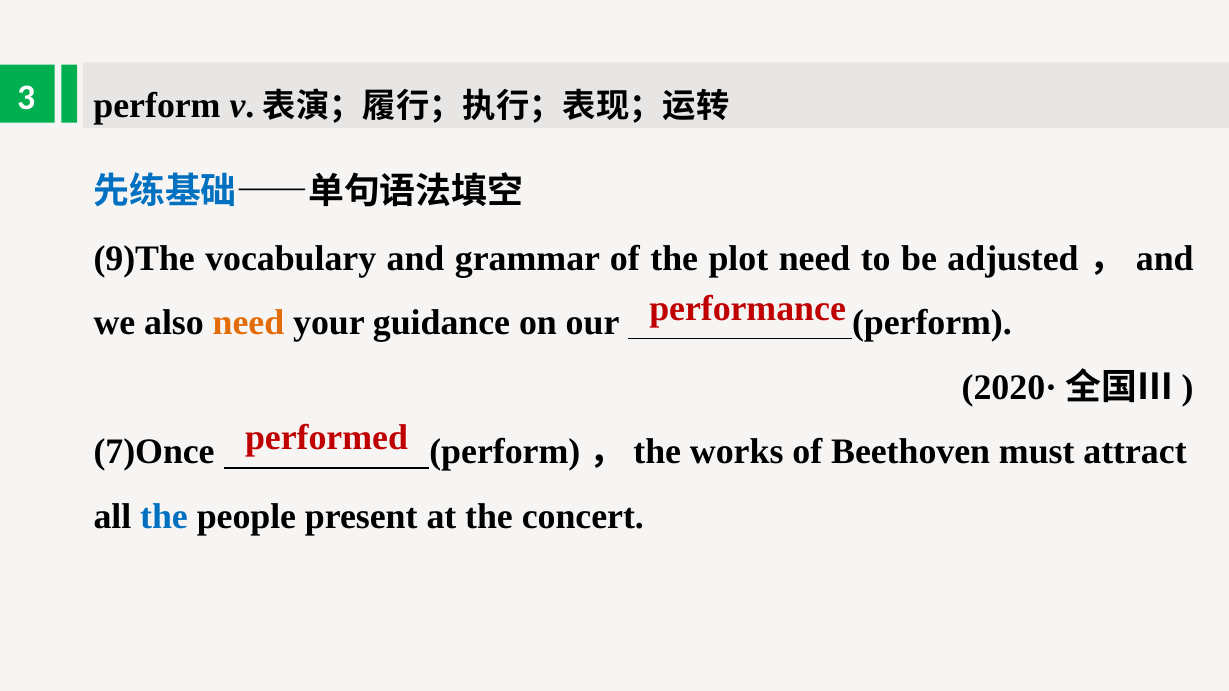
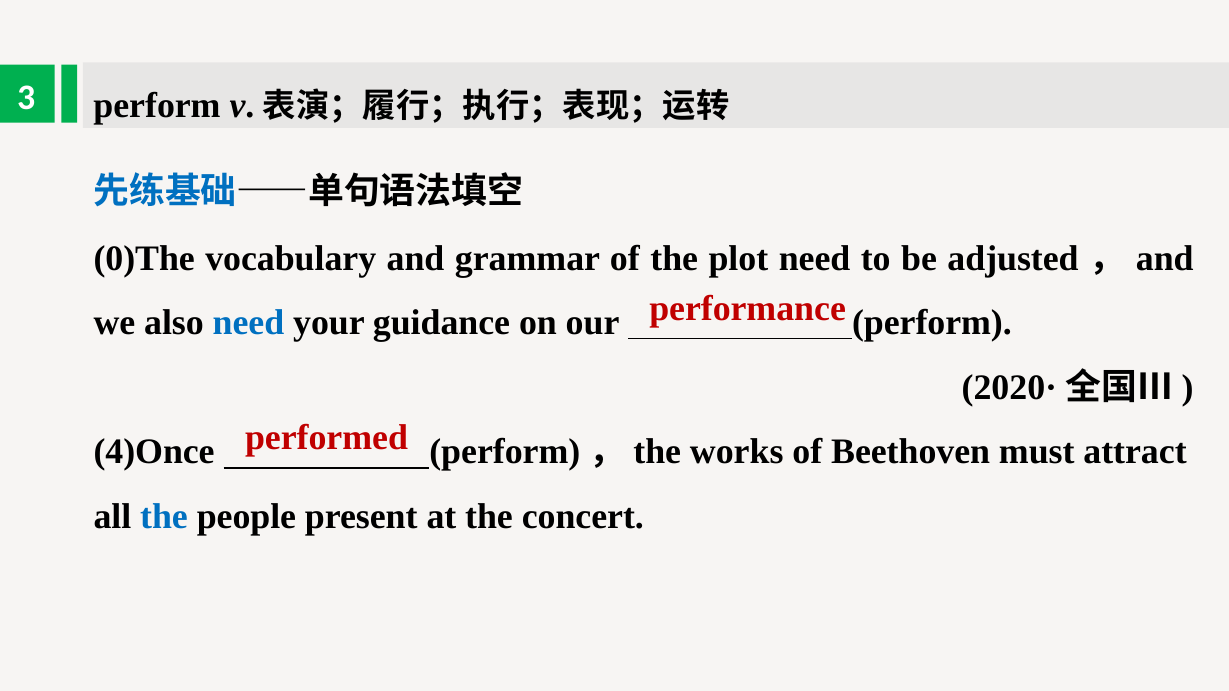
9)The: 9)The -> 0)The (144, 258)
need colour: orange -> blue (248, 323)
7)Once: 7)Once -> 4)Once (154, 452)
